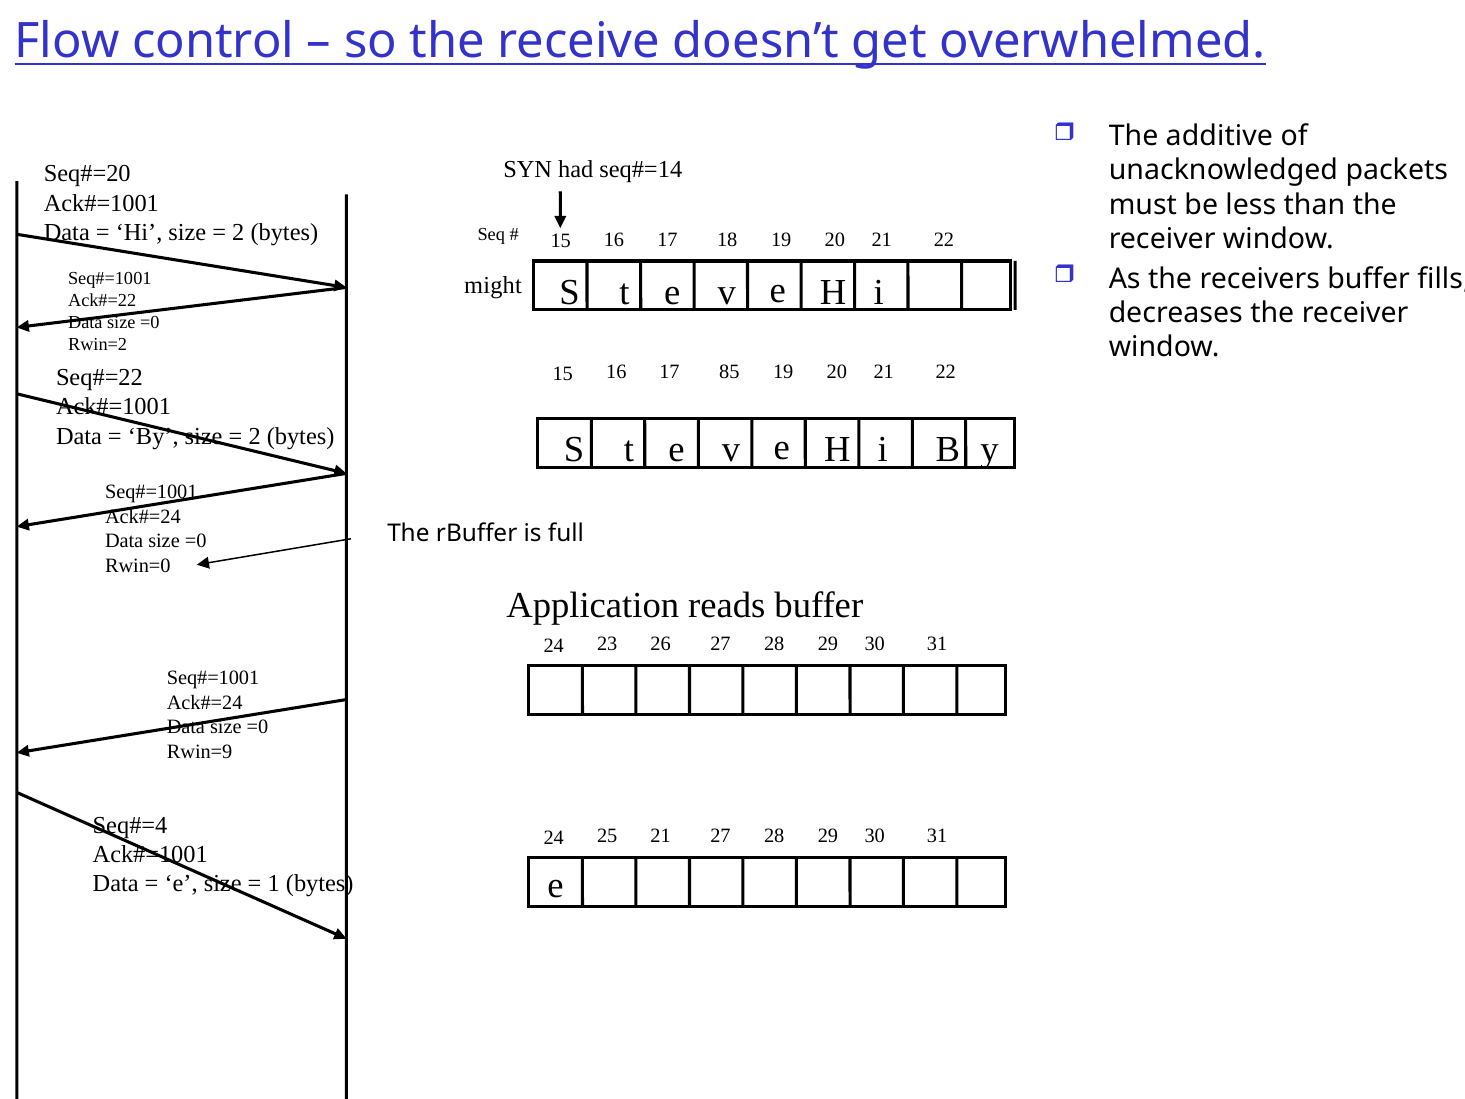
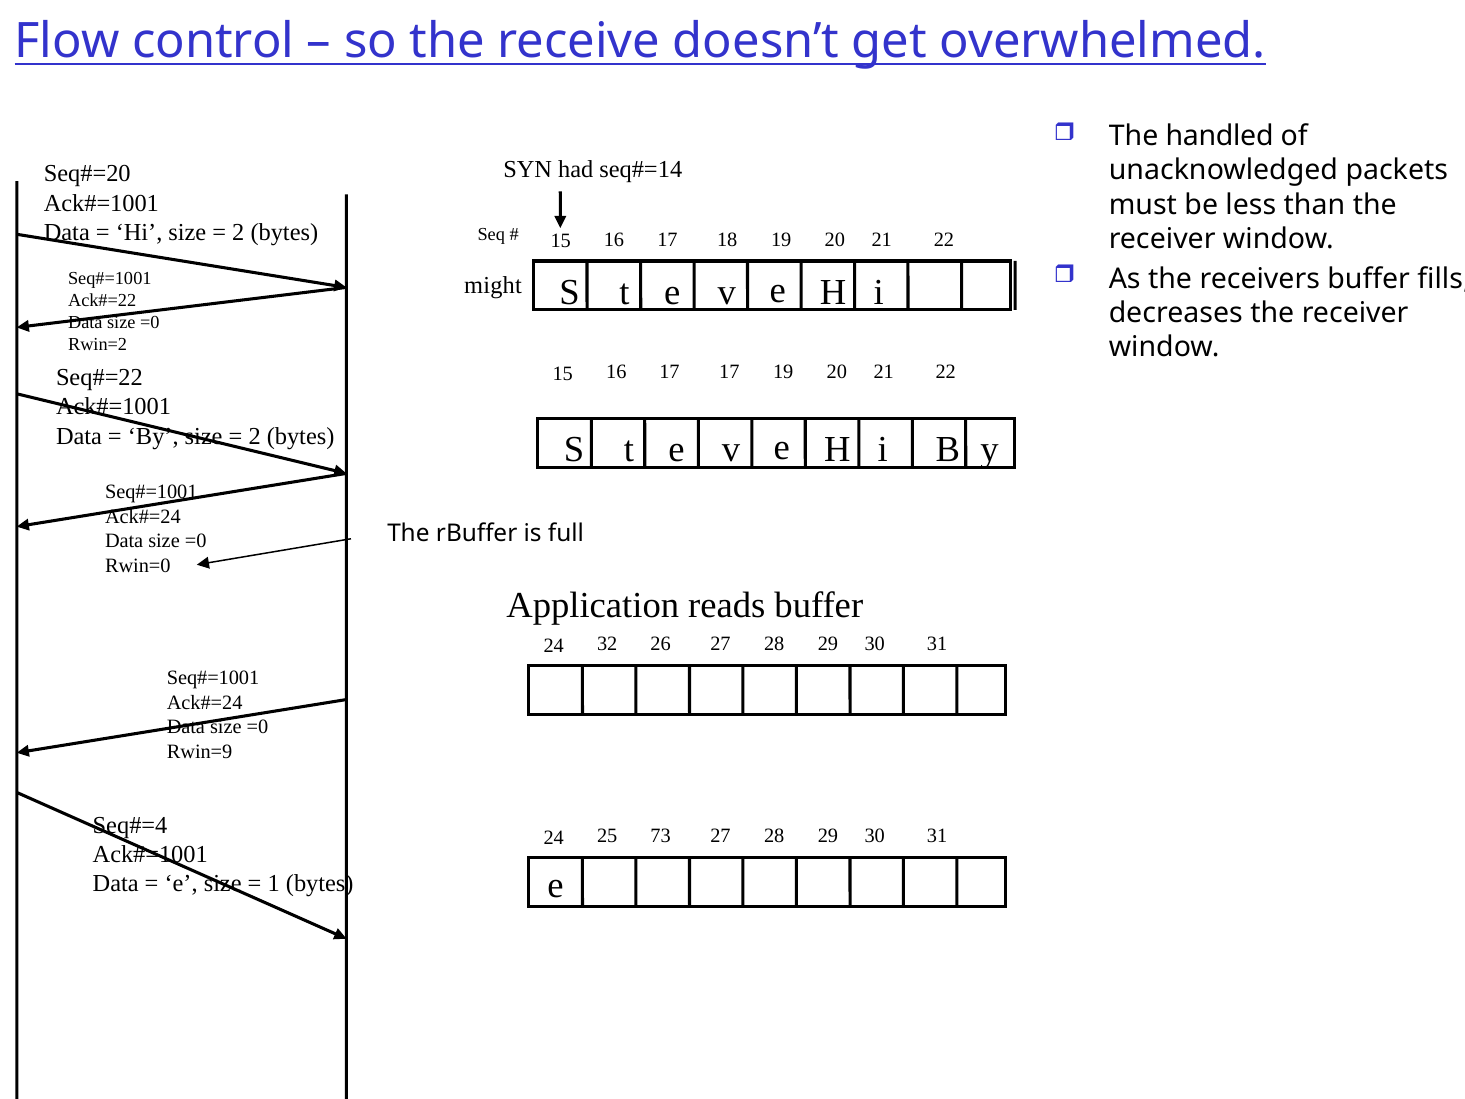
additive: additive -> handled (1220, 136)
17 85: 85 -> 17 (729, 372)
23: 23 -> 32 (607, 643)
25 21: 21 -> 73 (661, 836)
